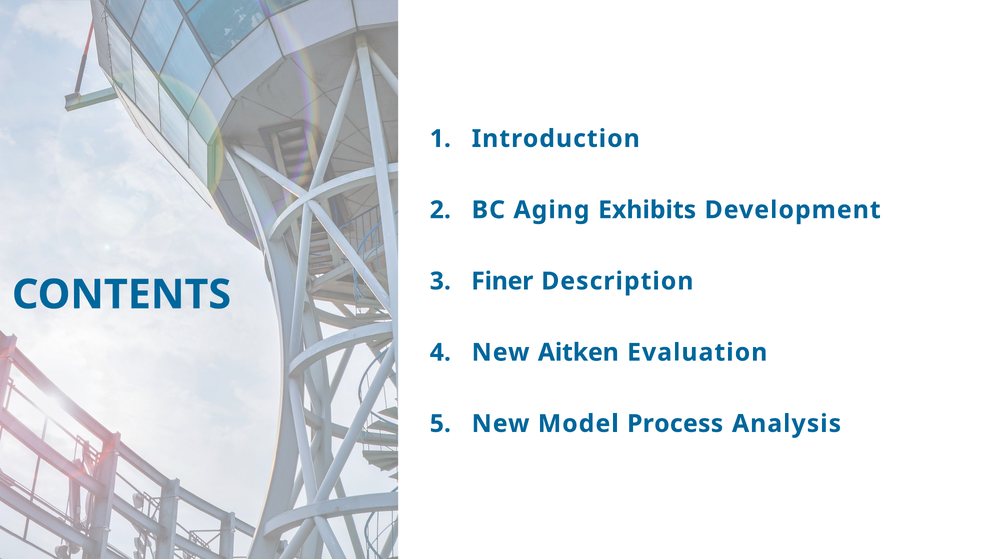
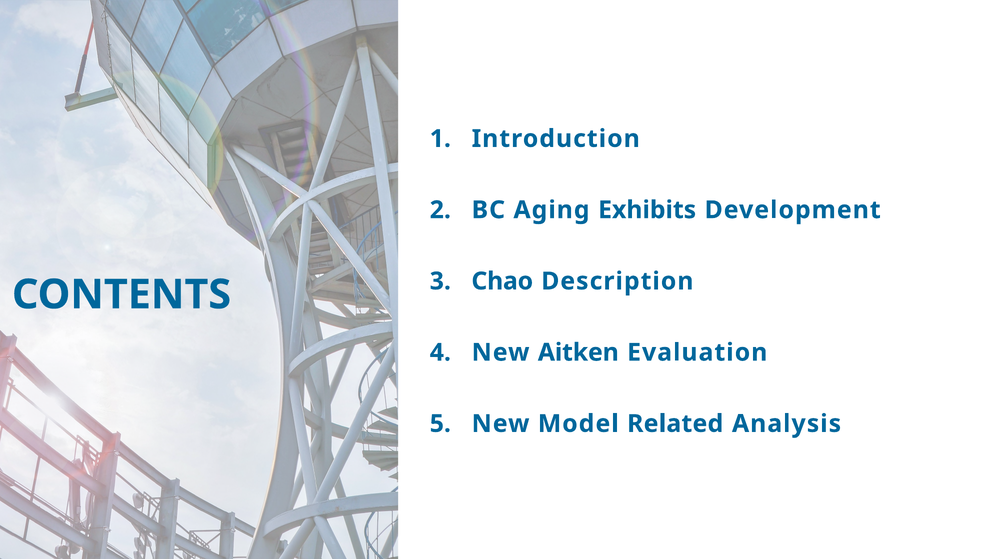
Finer: Finer -> Chao (502, 281)
Process: Process -> Related (675, 423)
